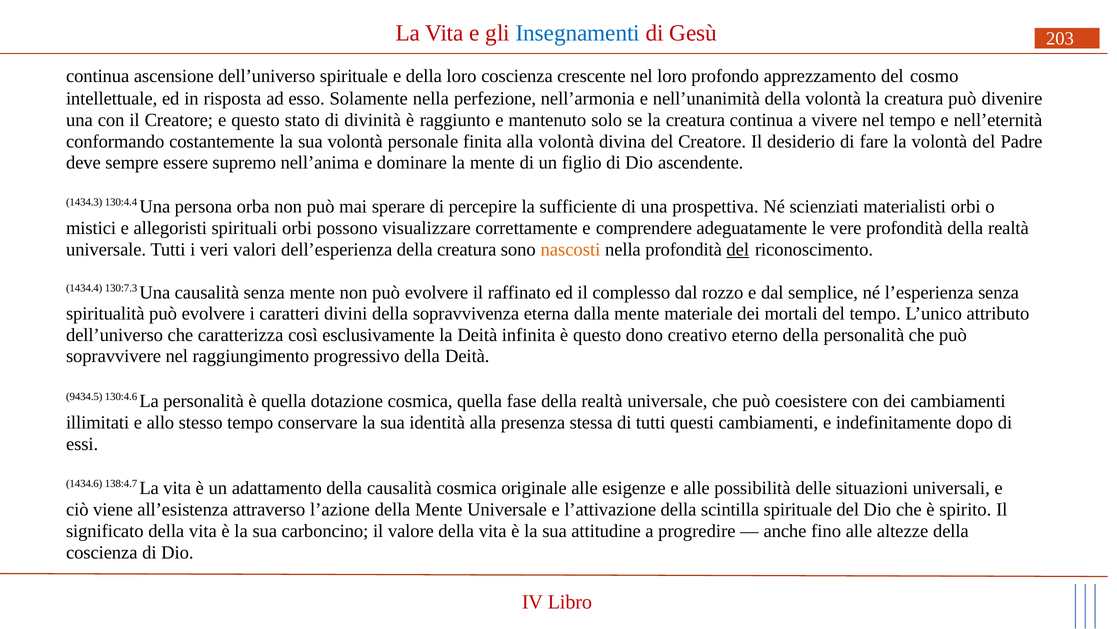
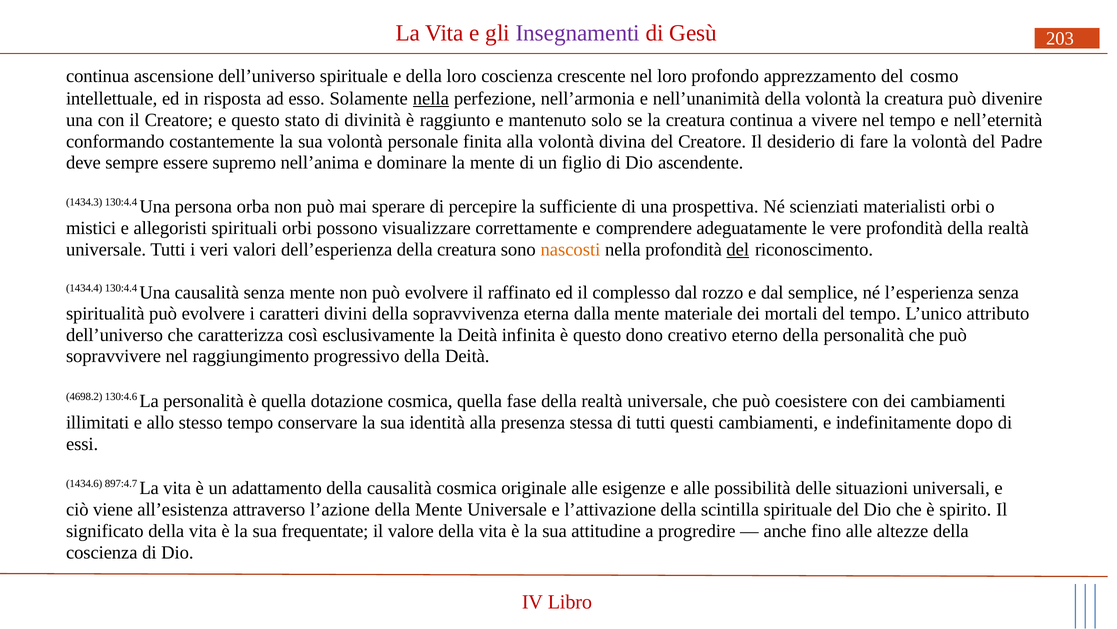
Insegnamenti colour: blue -> purple (578, 33)
nella underline: none -> present (431, 99)
1434.4 130:7.3: 130:7.3 -> 130:4.4 (121, 288)
9434.5: 9434.5 -> 4698.2 (84, 397)
138:4.7: 138:4.7 -> 897:4.7 (121, 484)
carboncino: carboncino -> frequentate (325, 531)
